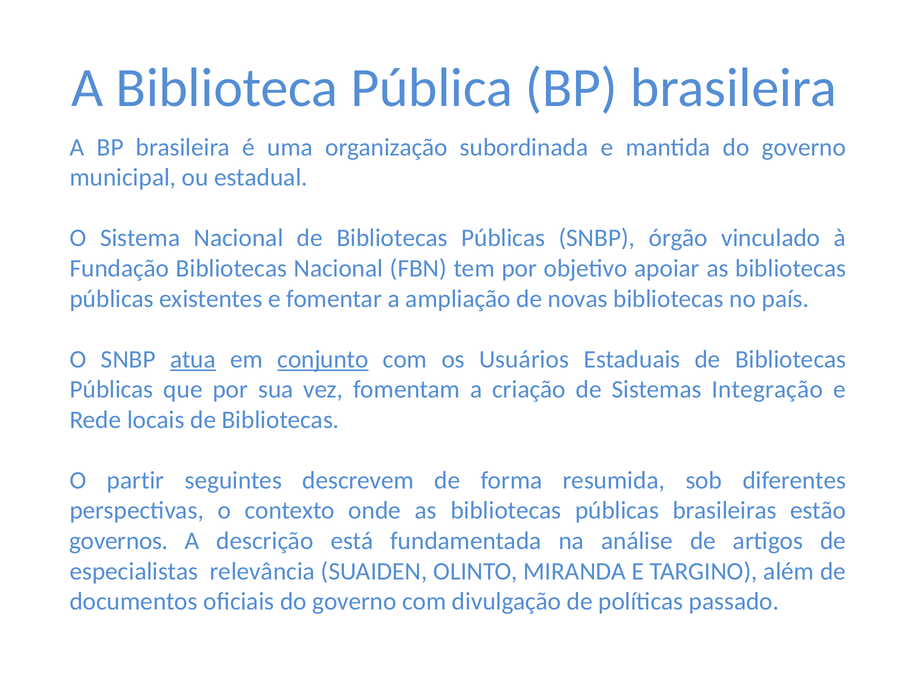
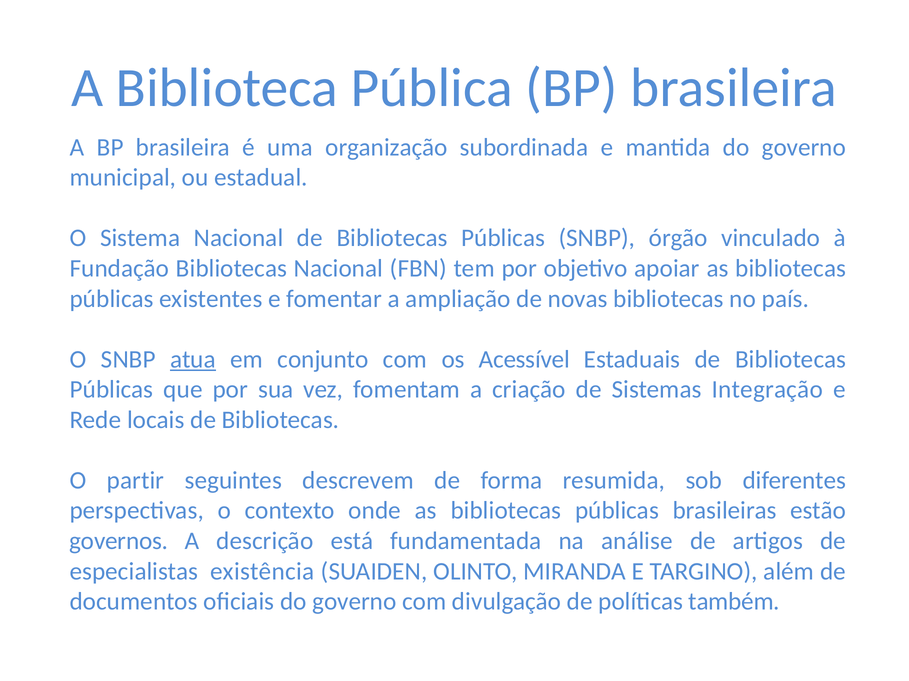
conjunto underline: present -> none (323, 360)
Usuários: Usuários -> Acessível (524, 360)
relevância: relevância -> existência (262, 572)
passado: passado -> também (734, 602)
